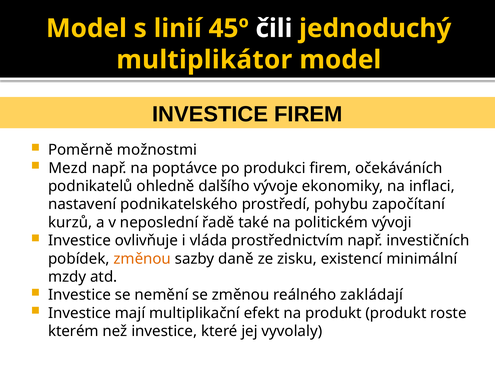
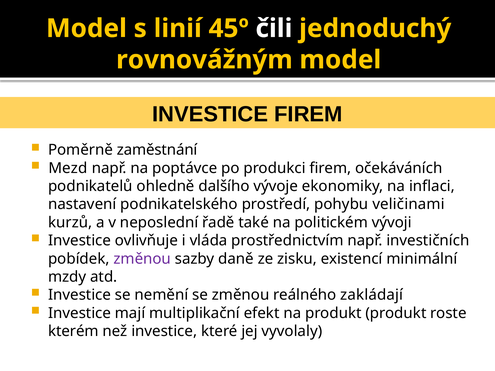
multiplikátor: multiplikátor -> rovnovážným (204, 60)
možnostmi: možnostmi -> zaměstnání (157, 150)
započítaní: započítaní -> veličinami (409, 204)
změnou colour: orange -> purple (142, 259)
